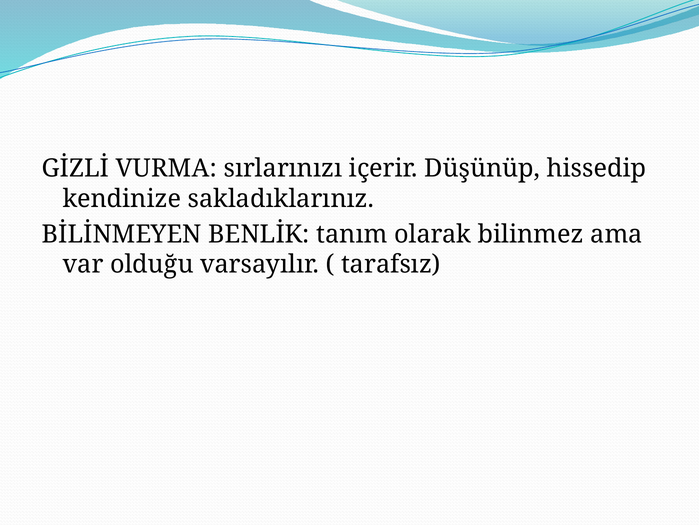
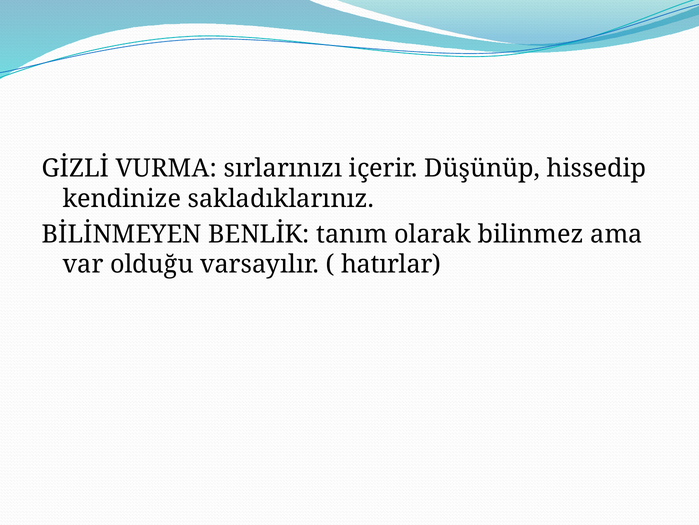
tarafsız: tarafsız -> hatırlar (391, 264)
